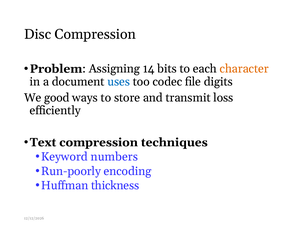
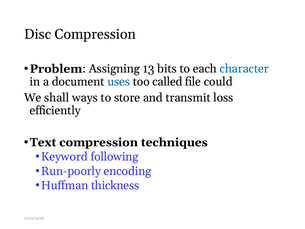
14: 14 -> 13 (149, 69)
character colour: orange -> blue (244, 69)
codec: codec -> called (167, 82)
digits: digits -> could (218, 82)
good: good -> shall (57, 97)
numbers: numbers -> following (114, 157)
